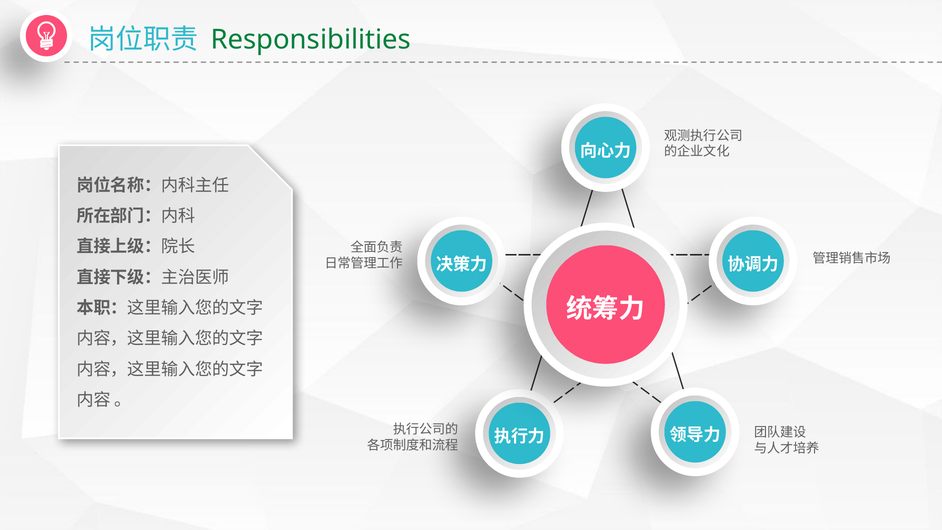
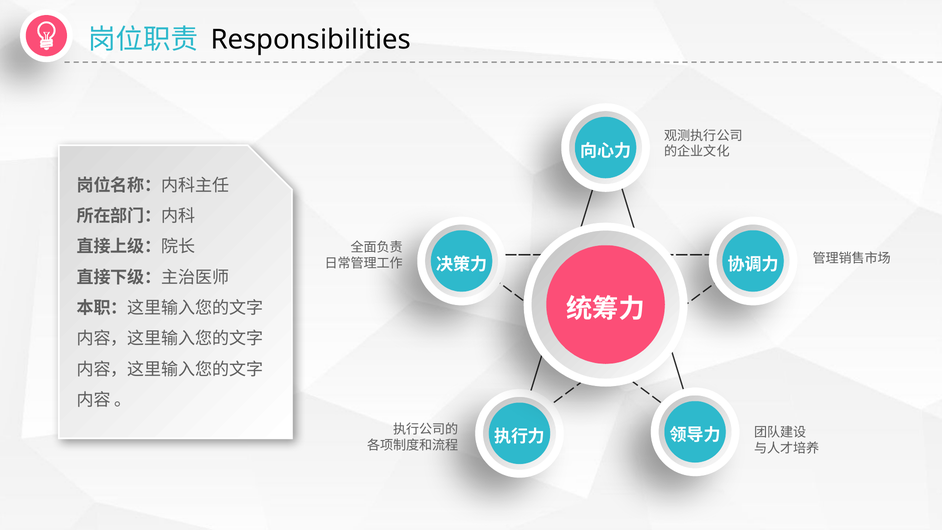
Responsibilities colour: green -> black (311, 40)
